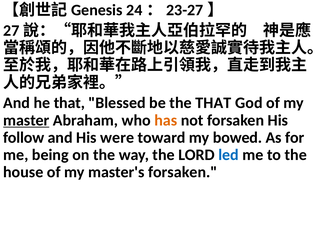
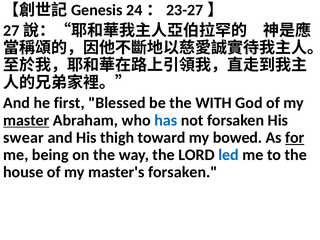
he that: that -> first (69, 103)
the THAT: THAT -> WITH (213, 103)
has colour: orange -> blue (166, 120)
follow: follow -> swear (23, 138)
were: were -> thigh (117, 138)
for underline: none -> present (295, 138)
